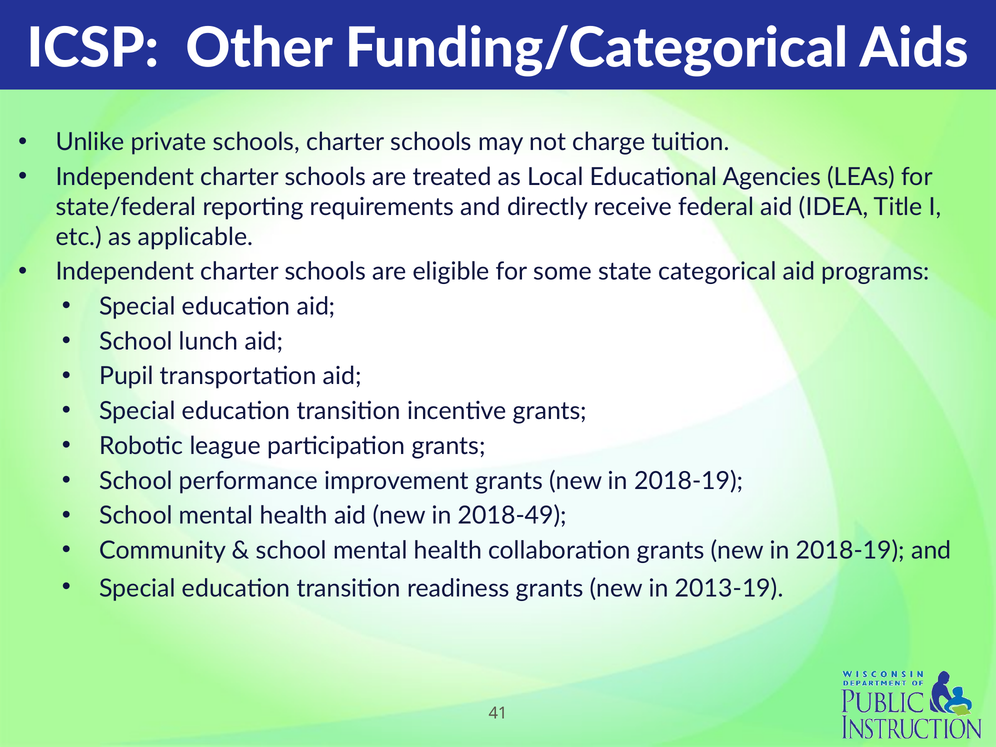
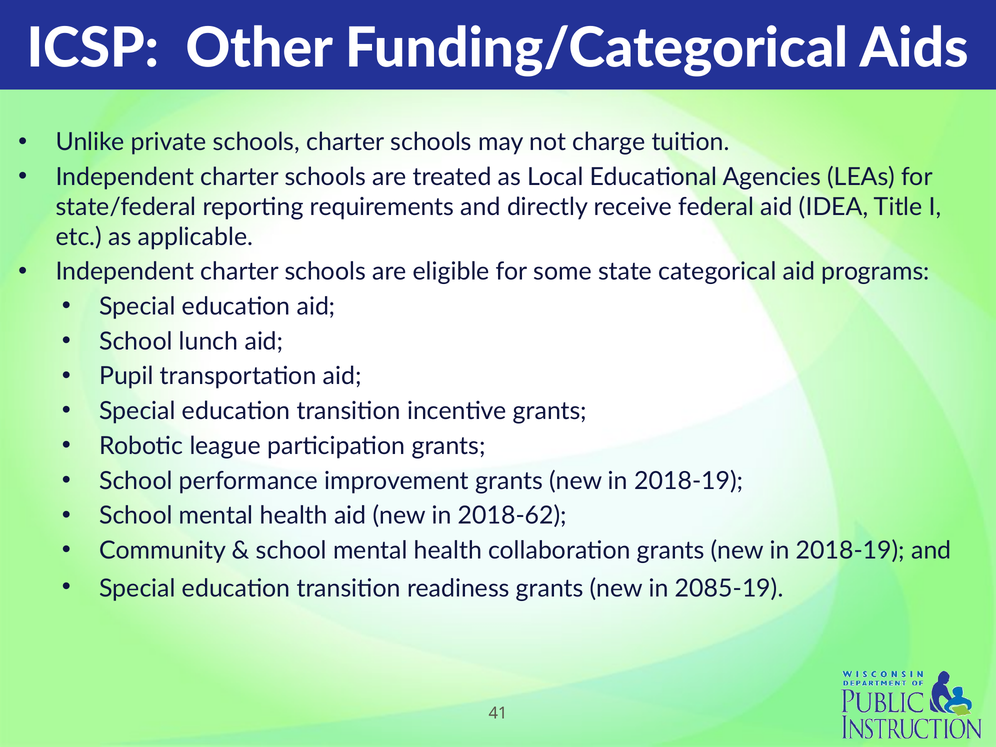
2018-49: 2018-49 -> 2018-62 (512, 516)
2013-19: 2013-19 -> 2085-19 (729, 589)
